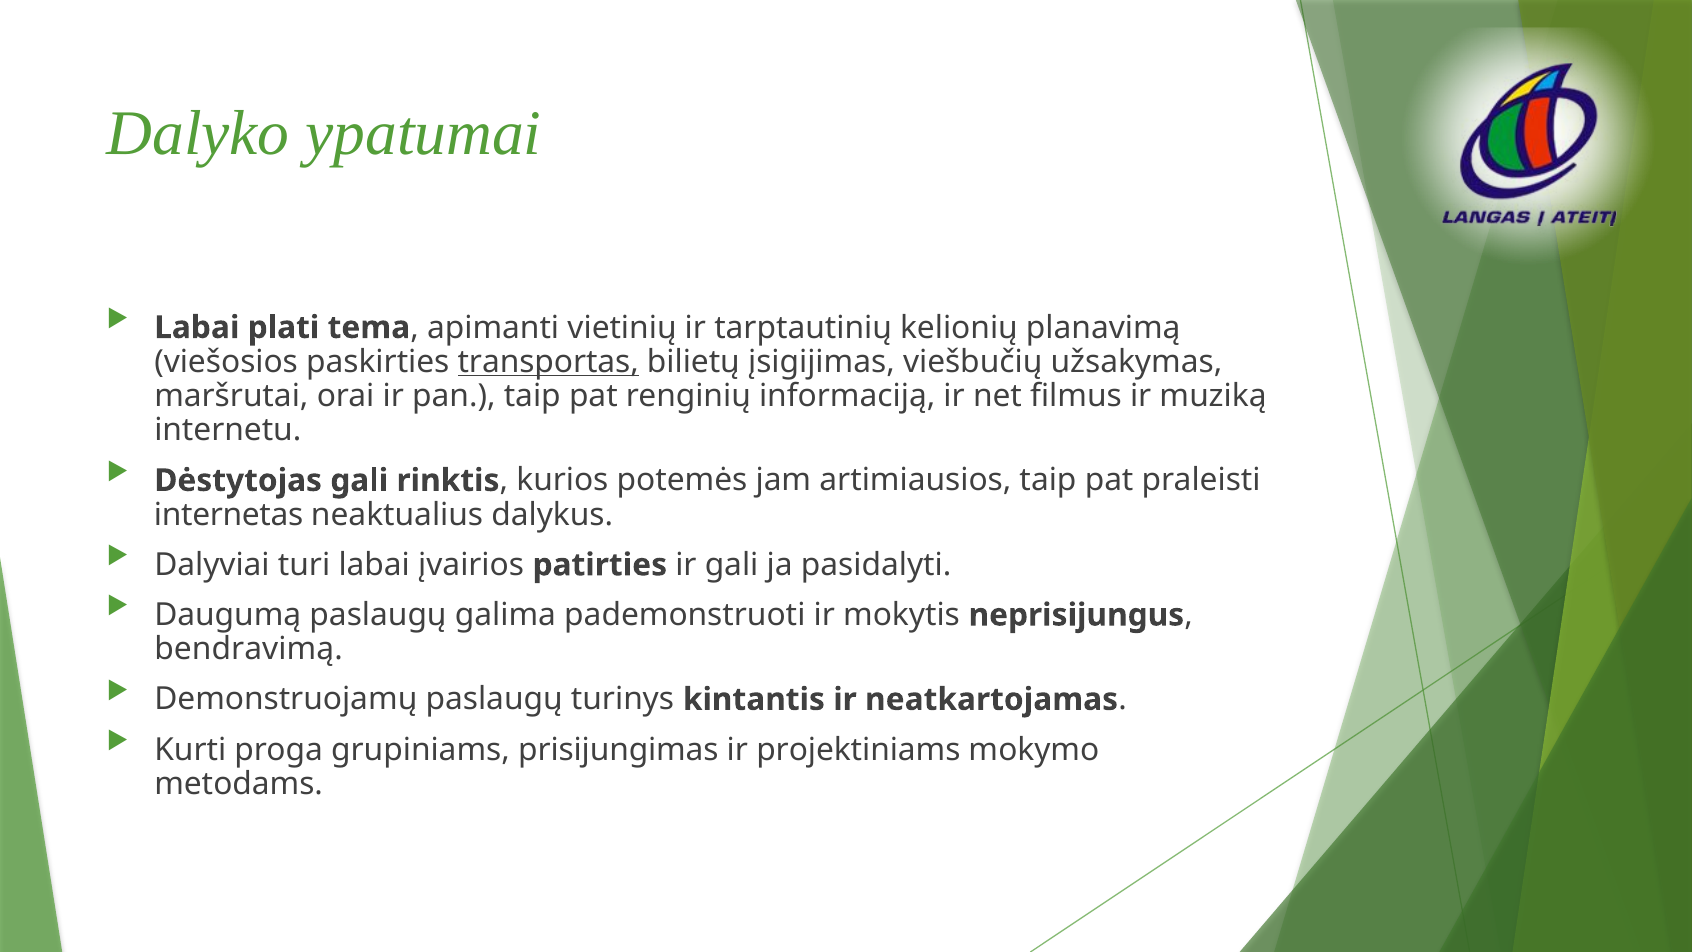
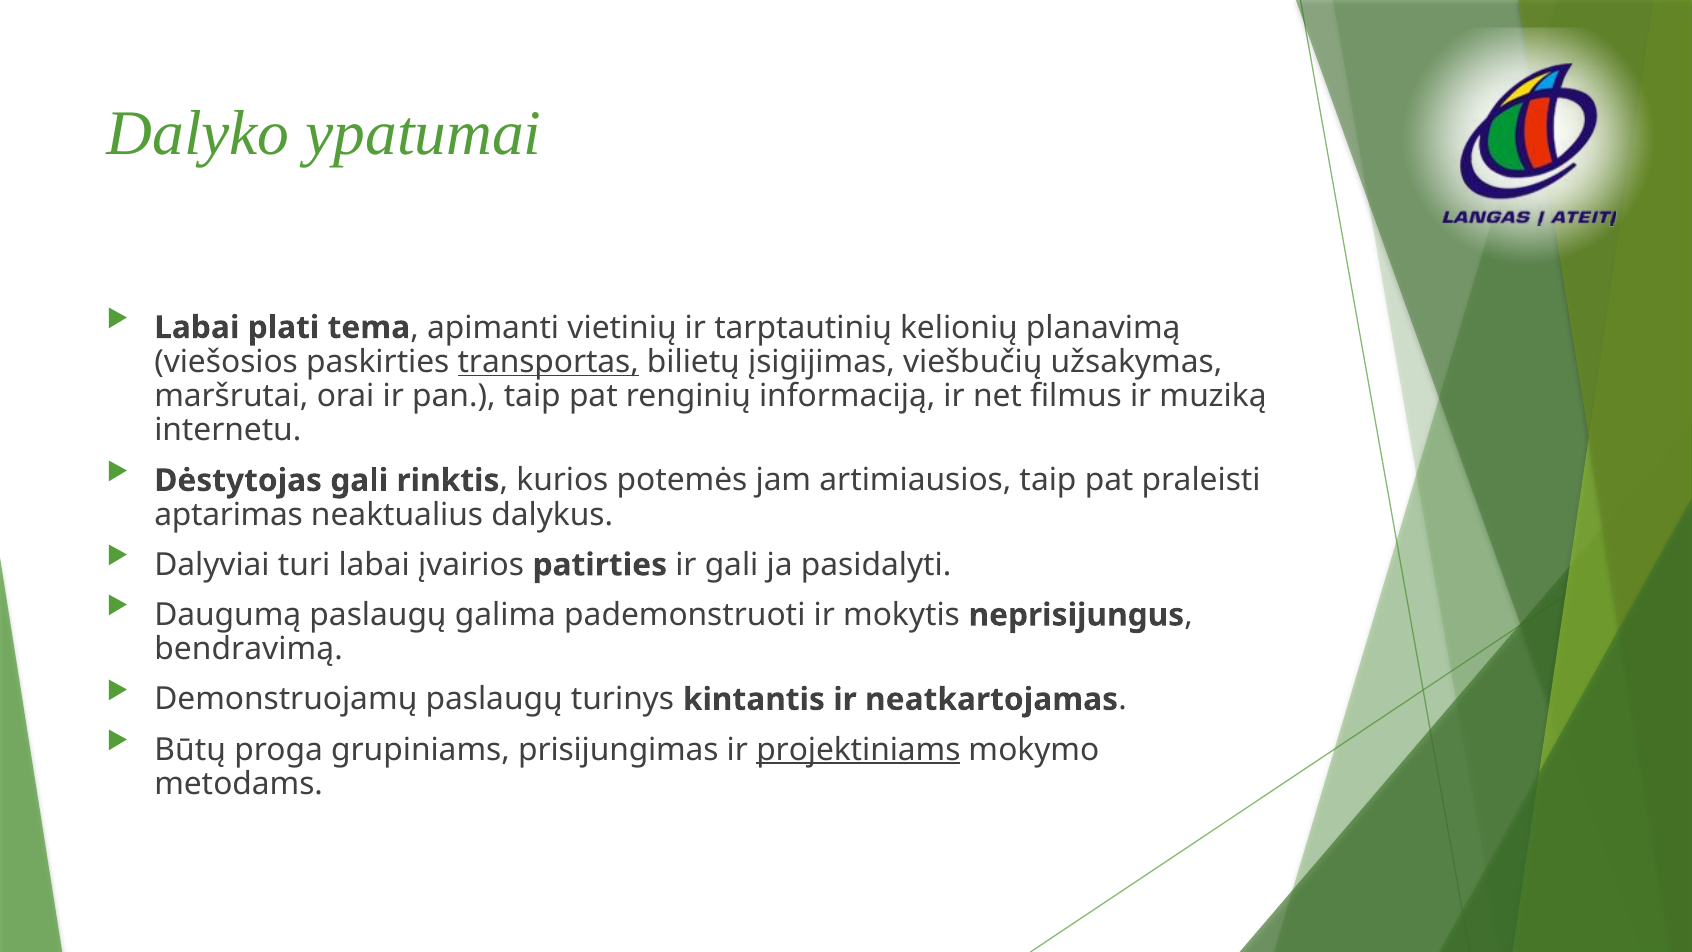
internetas: internetas -> aptarimas (229, 515)
Kurti: Kurti -> Būtų (190, 749)
projektiniams underline: none -> present (858, 749)
